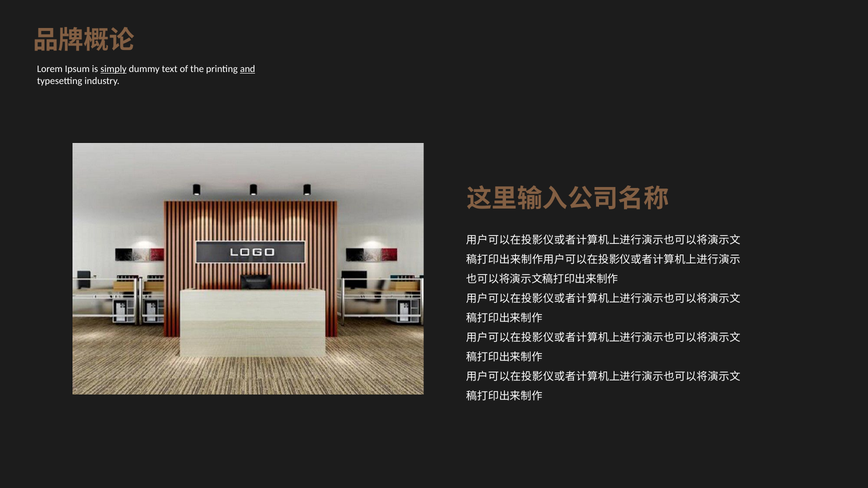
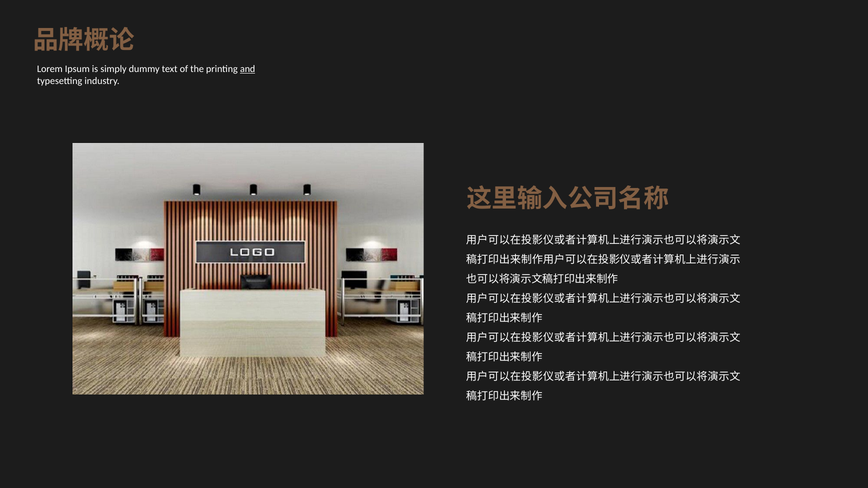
simply underline: present -> none (113, 69)
